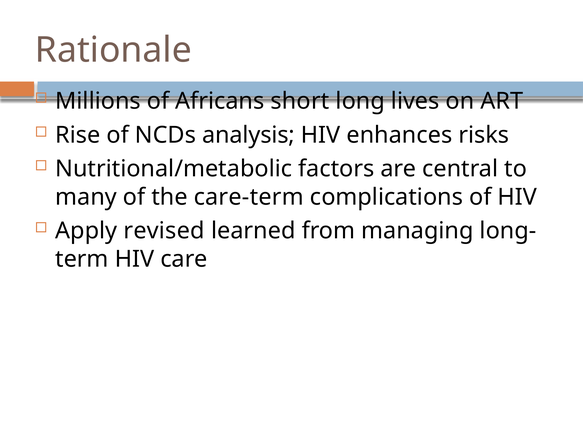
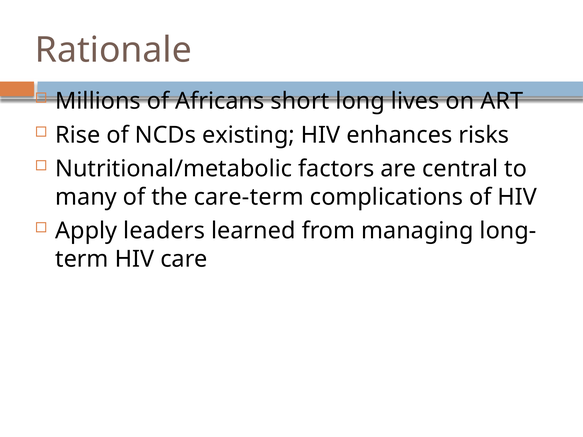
analysis: analysis -> existing (248, 135)
revised: revised -> leaders (164, 231)
